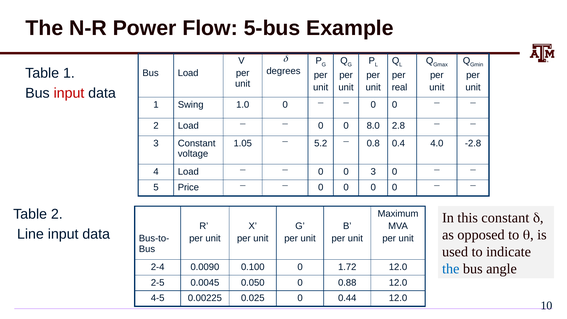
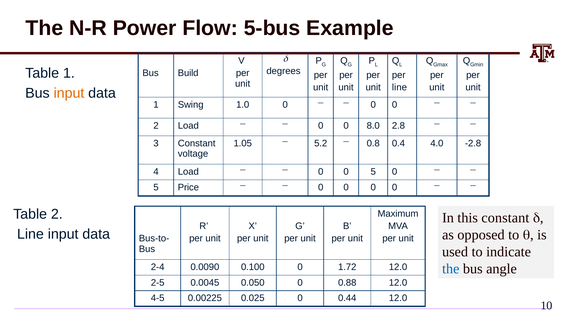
Bus Load: Load -> Build (188, 73)
real: real -> line (399, 87)
input colour: red -> orange (69, 93)
0 3: 3 -> 5 (373, 172)
